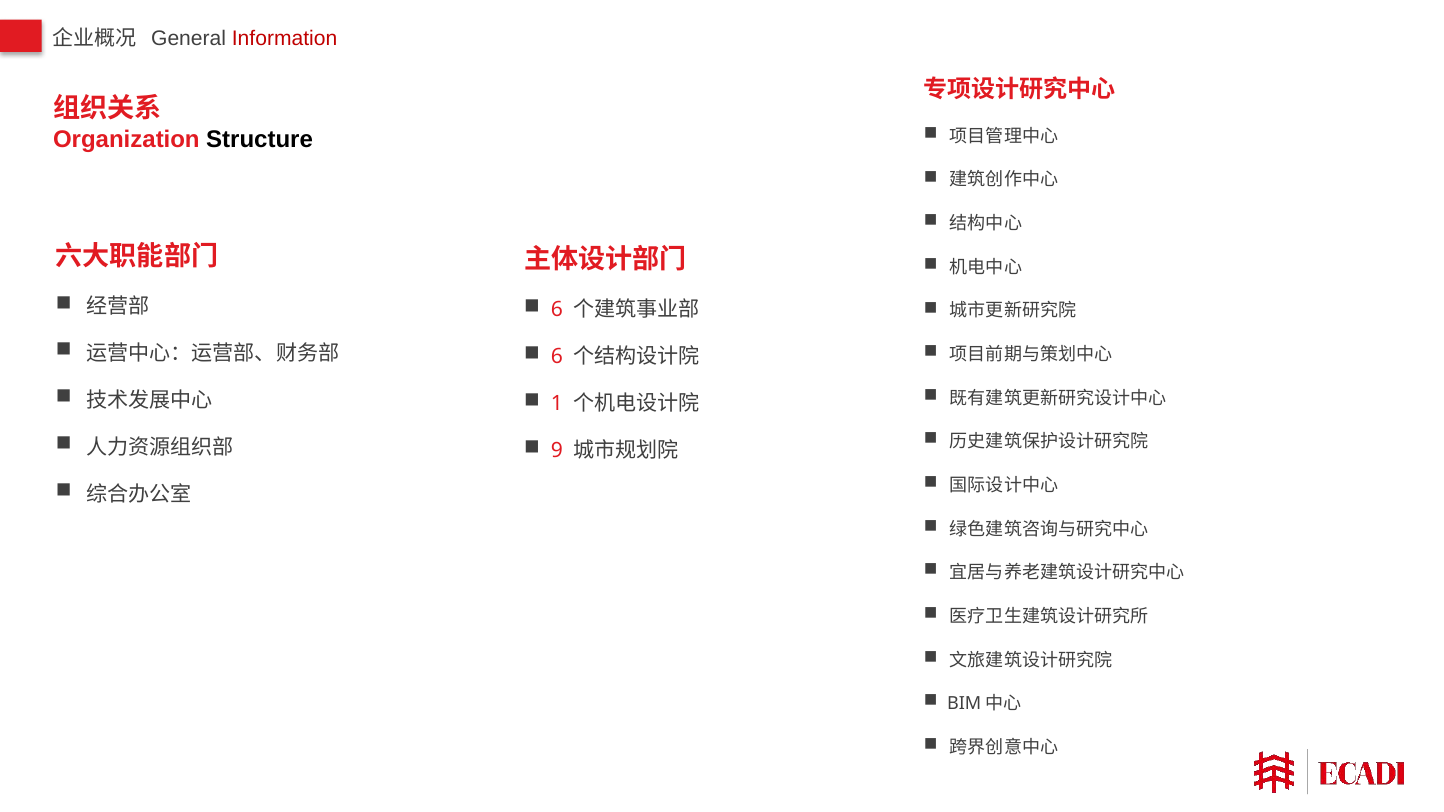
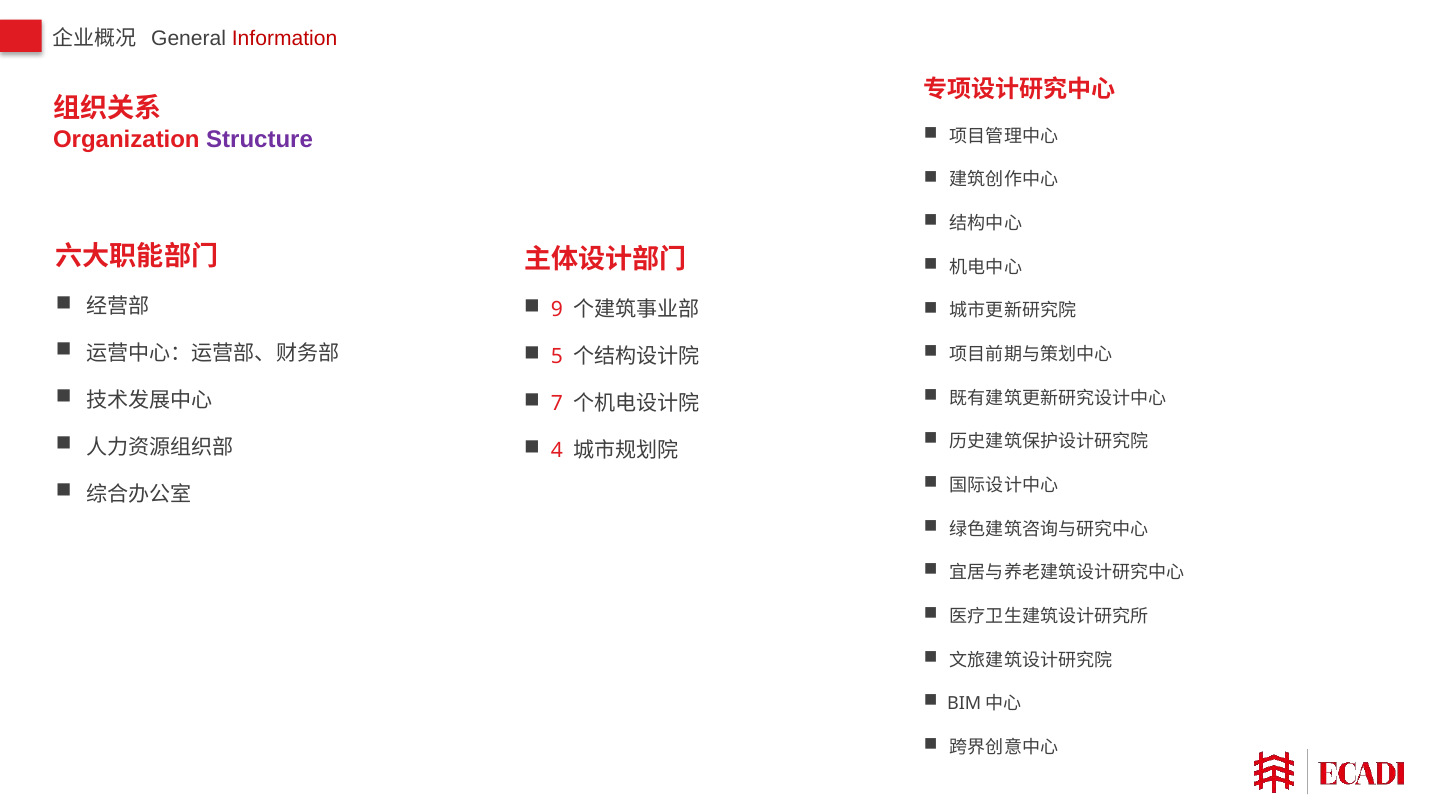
Structure colour: black -> purple (260, 139)
6: 6 -> 9 (557, 310)
6: 6 -> 5 (557, 357)
1: 1 -> 7 (557, 404)
9: 9 -> 4 (557, 451)
